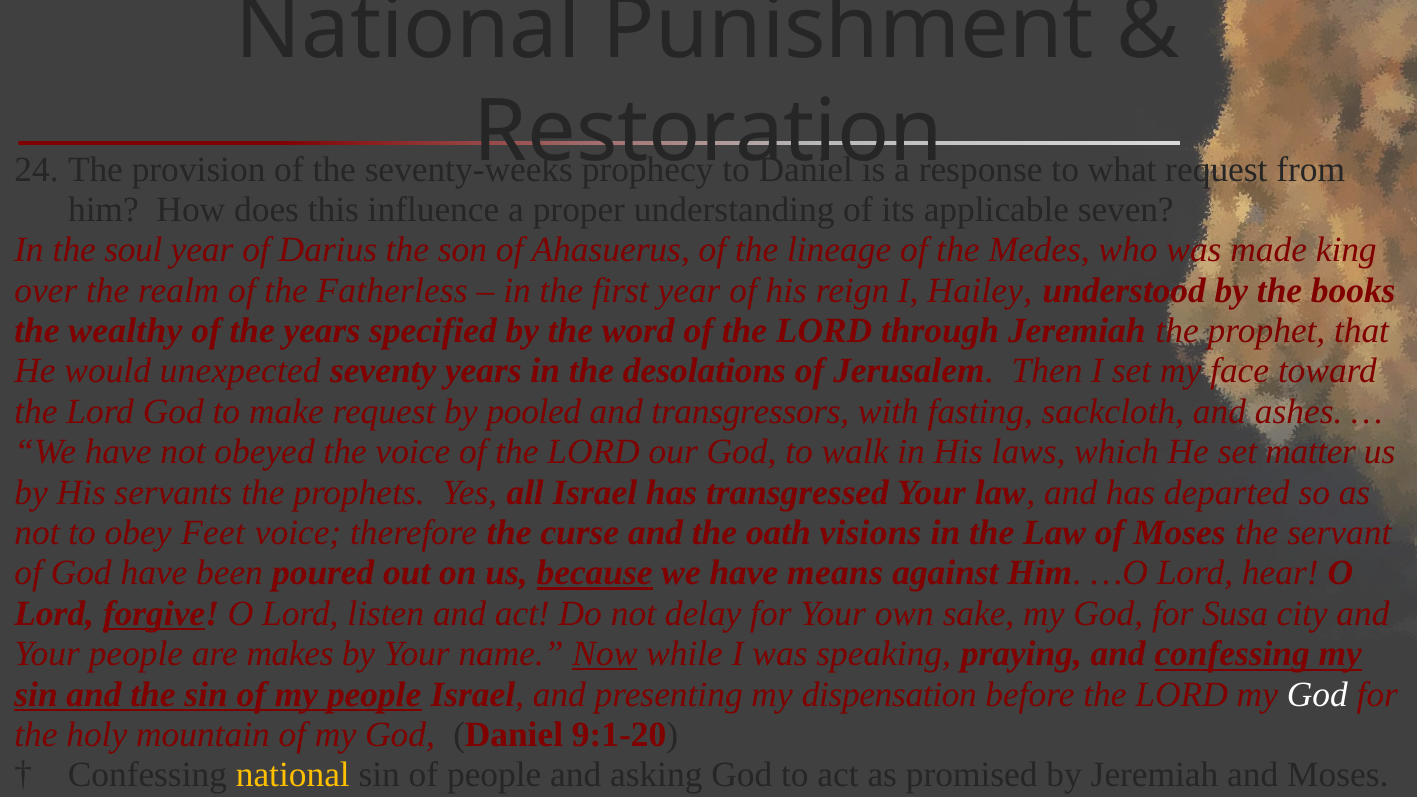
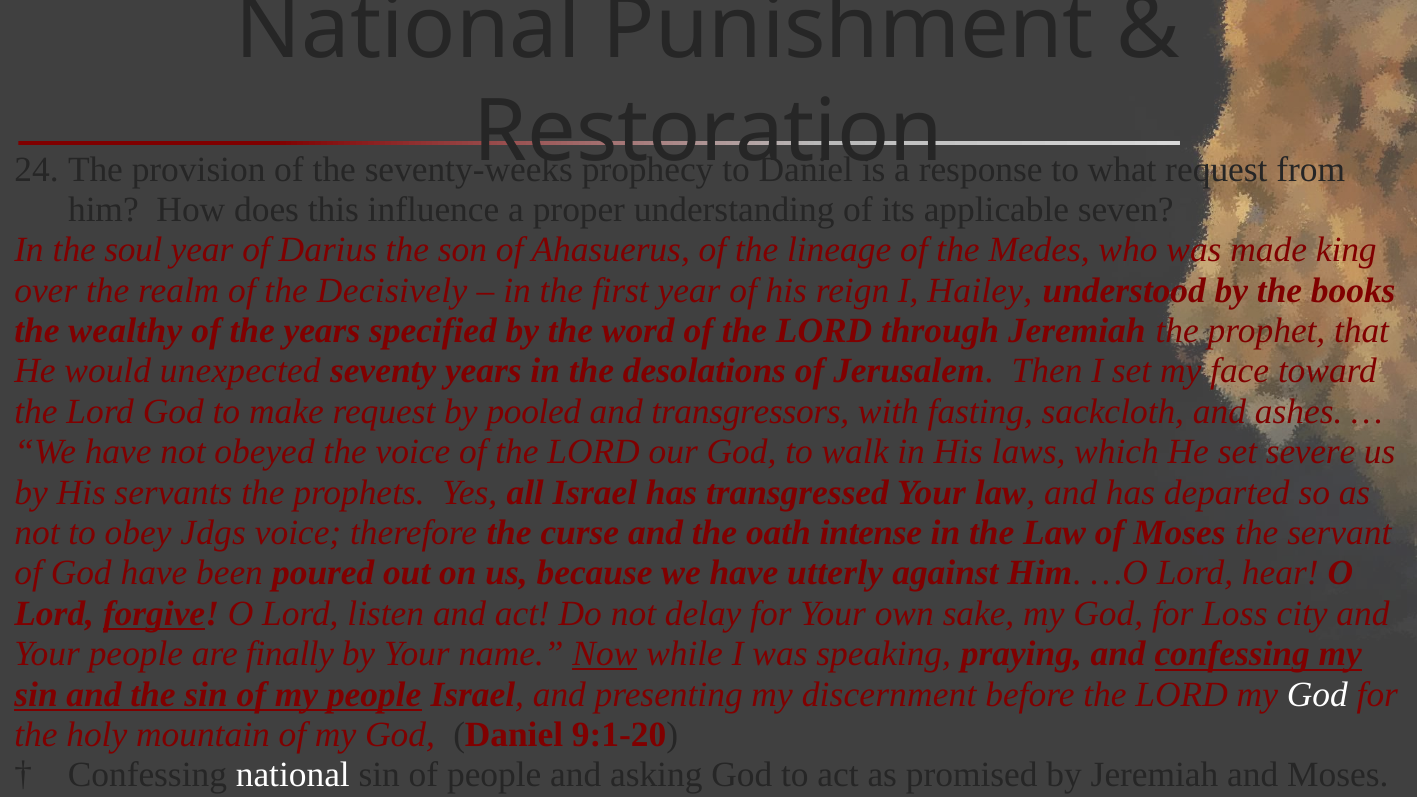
Fatherless: Fatherless -> Decisively (392, 291)
matter: matter -> severe (1311, 452)
Feet: Feet -> Jdgs (213, 533)
visions: visions -> intense (871, 533)
because underline: present -> none (595, 573)
means: means -> utterly (835, 573)
Susa: Susa -> Loss (1235, 614)
makes: makes -> finally (290, 654)
dispensation: dispensation -> discernment (889, 694)
national colour: yellow -> white (293, 775)
